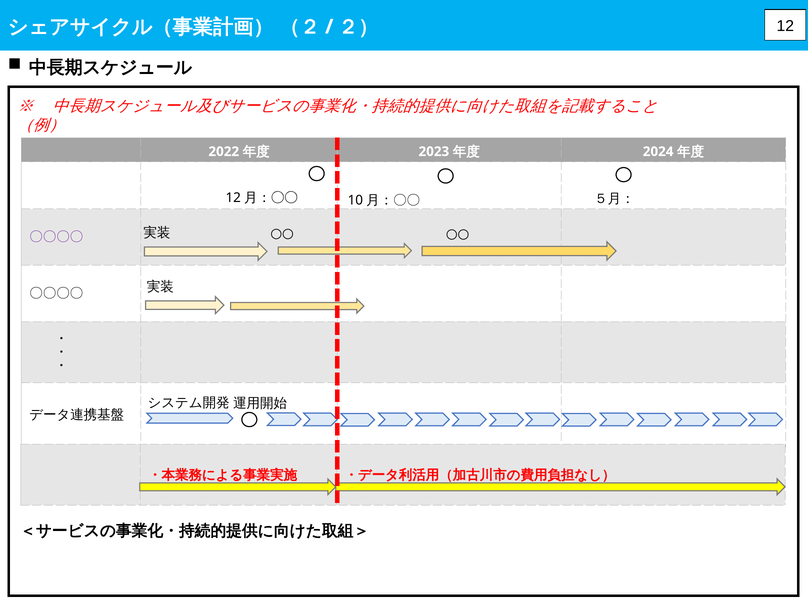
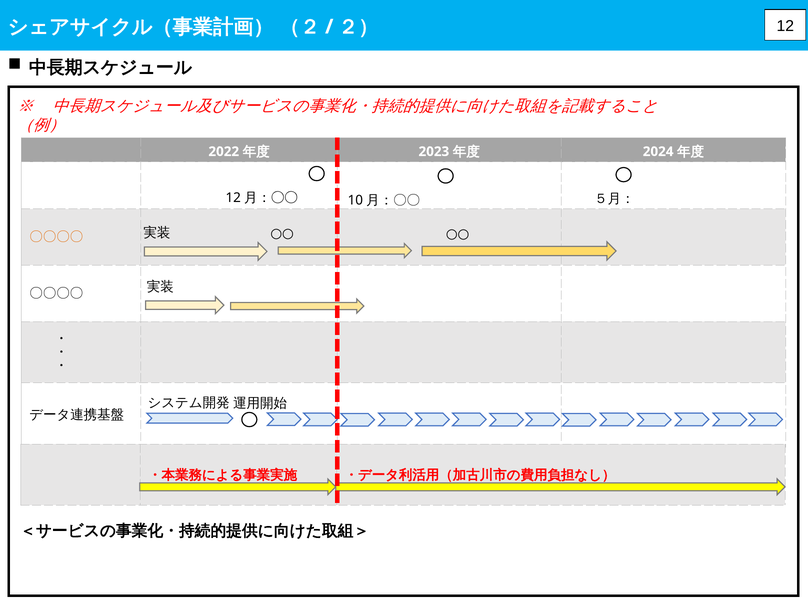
〇〇〇〇 colour: purple -> orange (56, 237)
